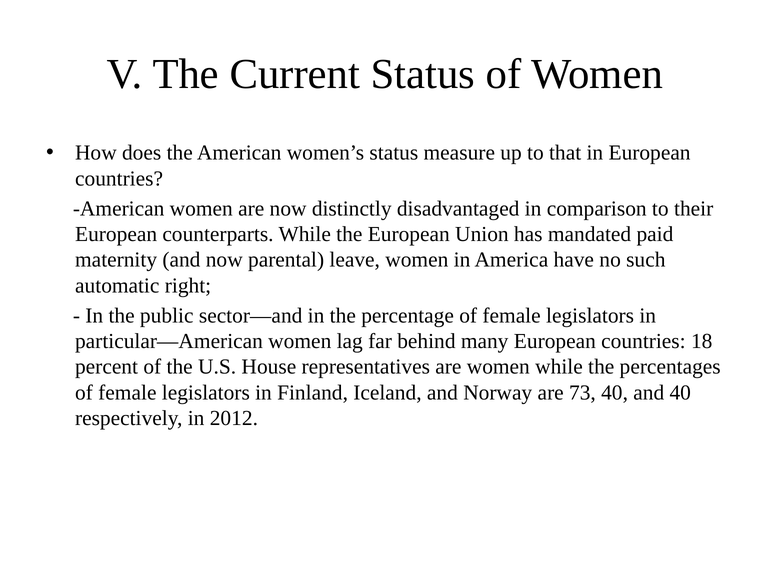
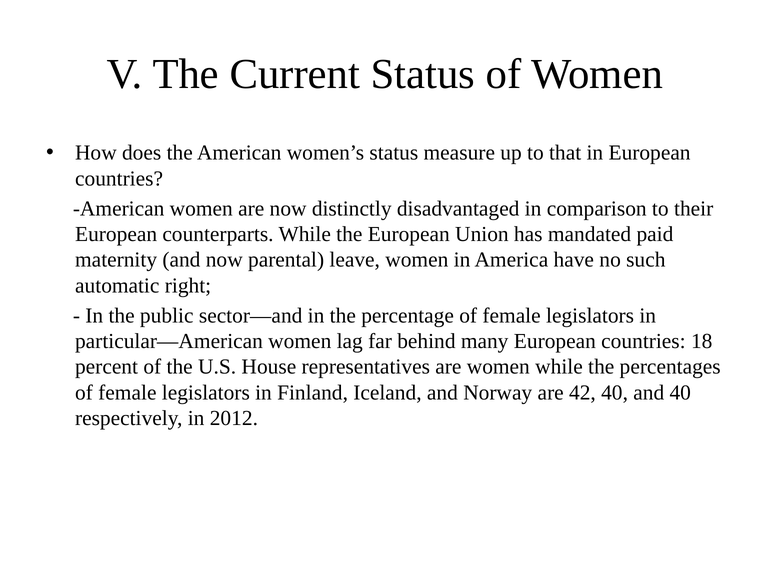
73: 73 -> 42 (582, 393)
